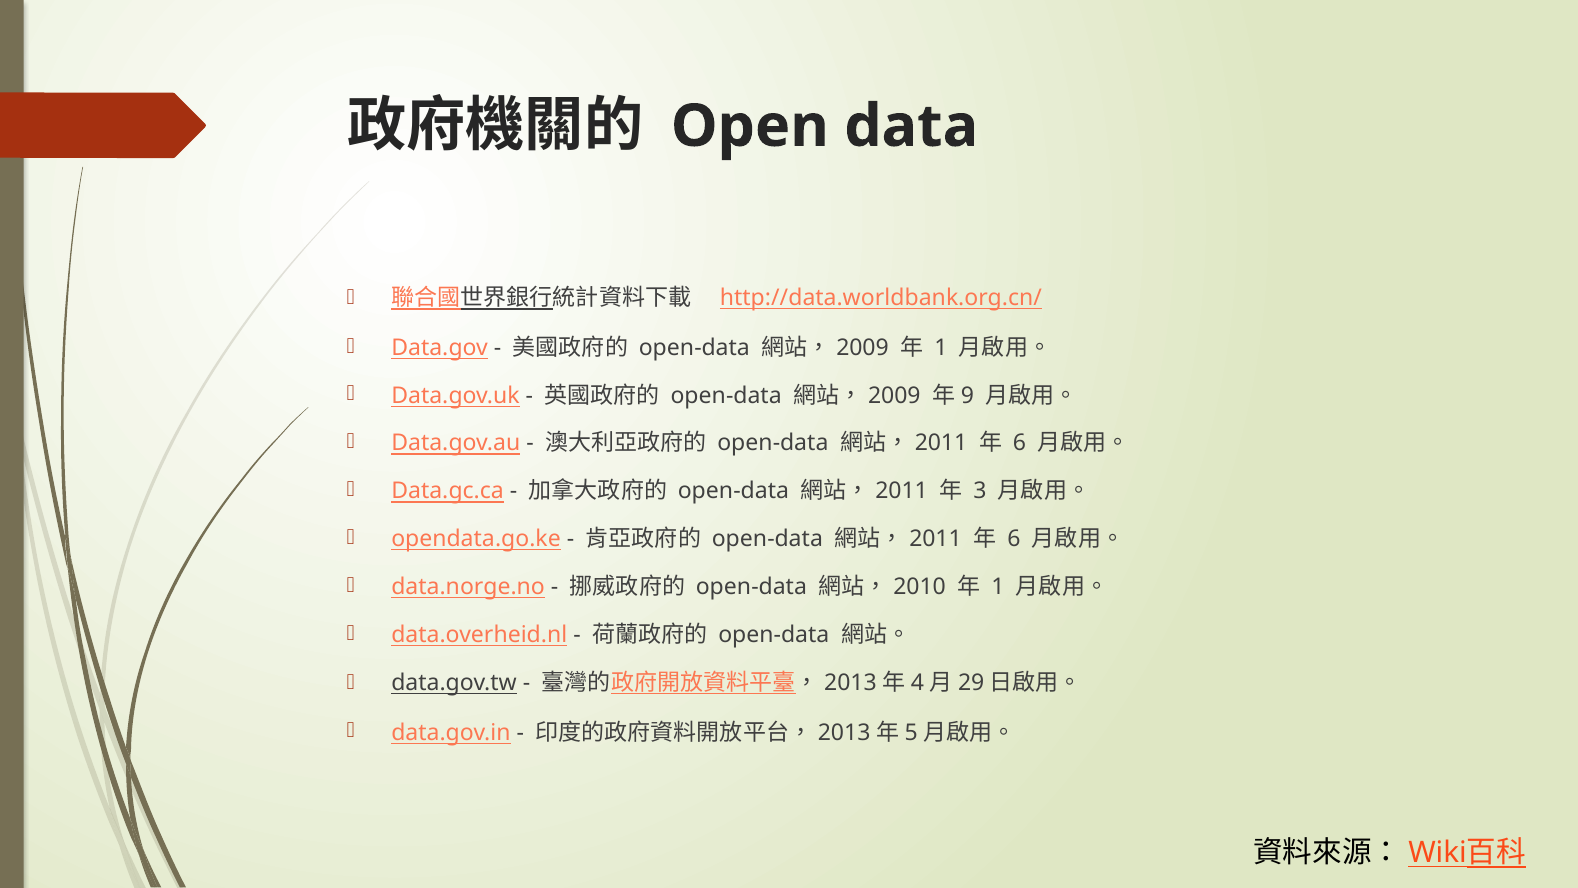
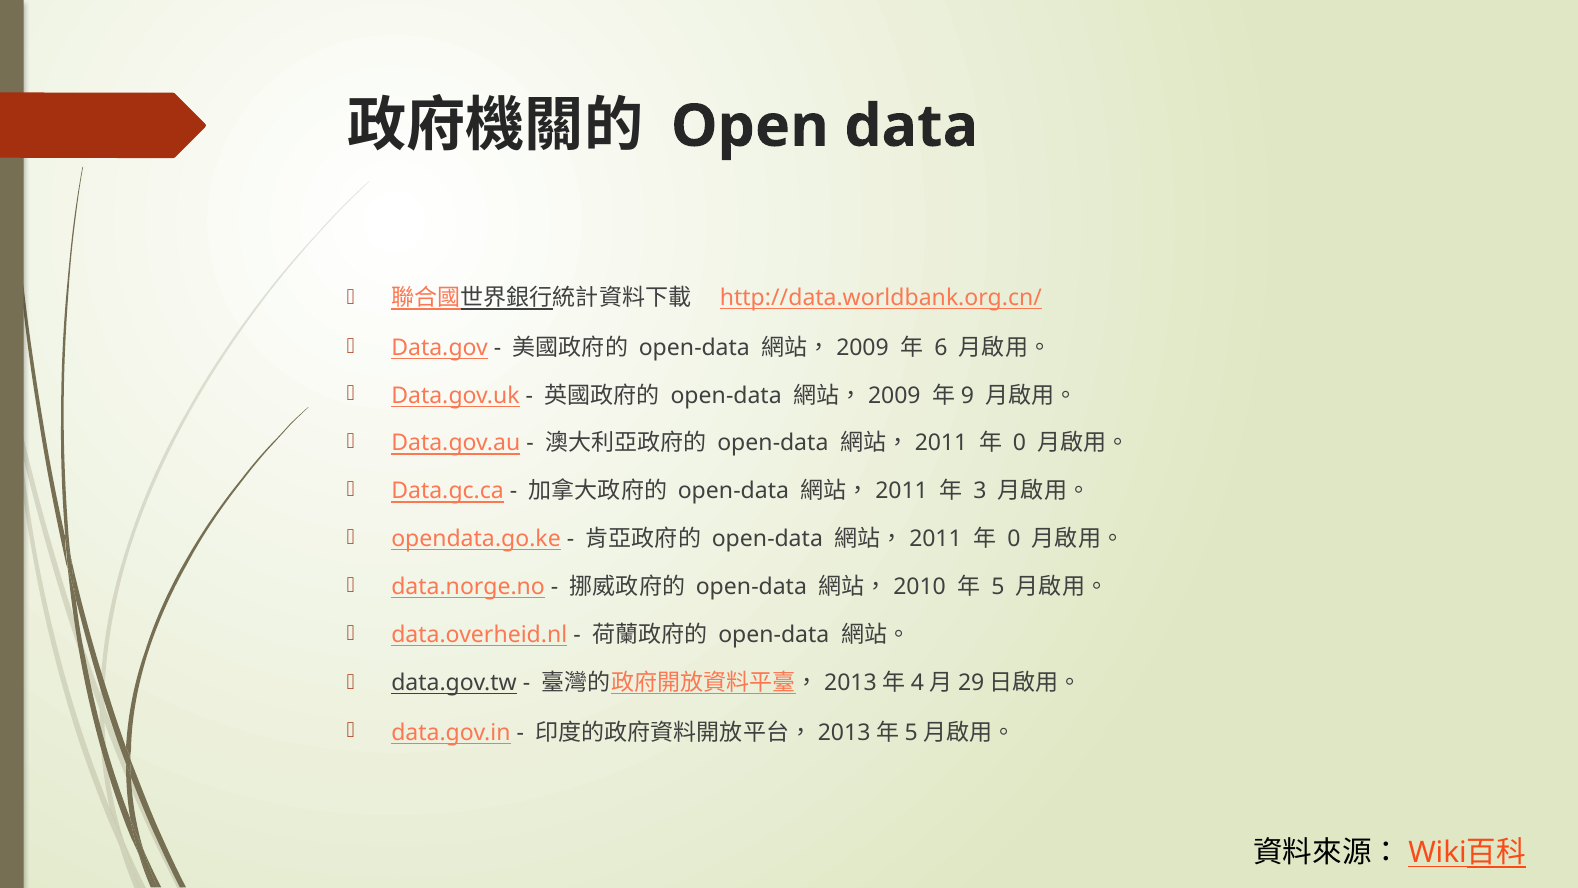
1: 1 -> 6 (941, 347)
6: 6 -> 0 (1019, 443)
6: 6 -> 0 (1014, 539)
1: 1 -> 5 (998, 587)
